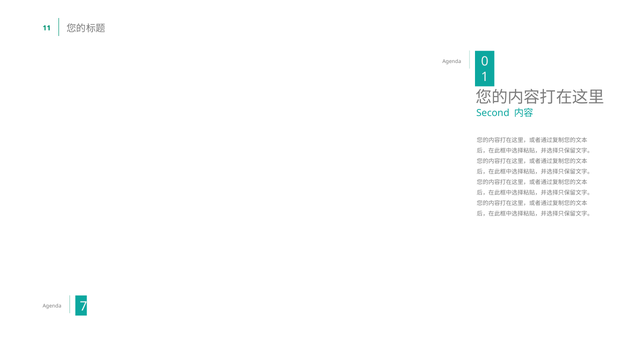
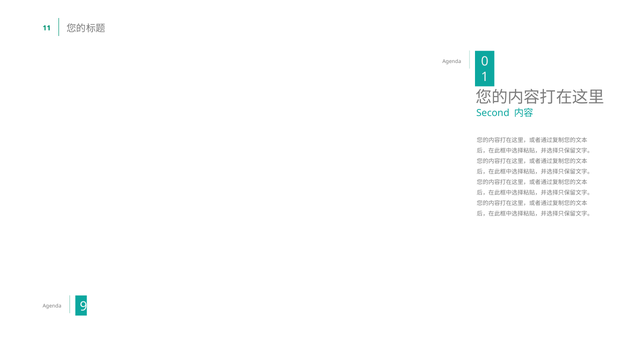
7: 7 -> 9 (84, 307)
